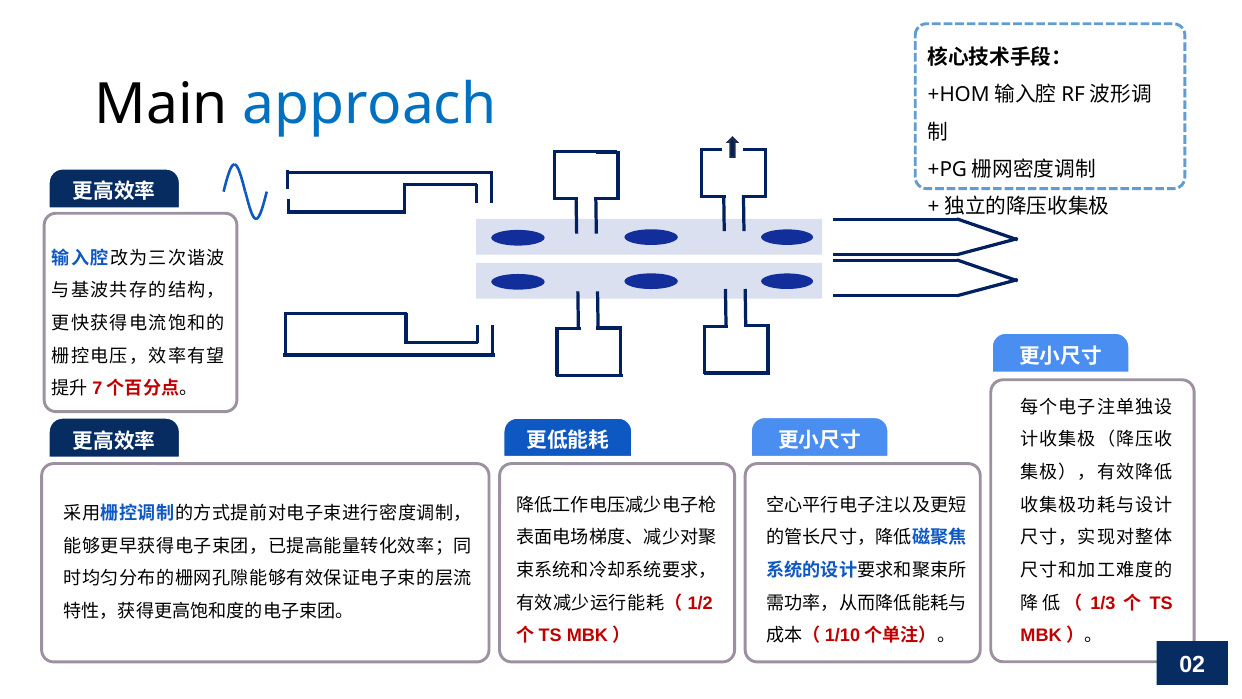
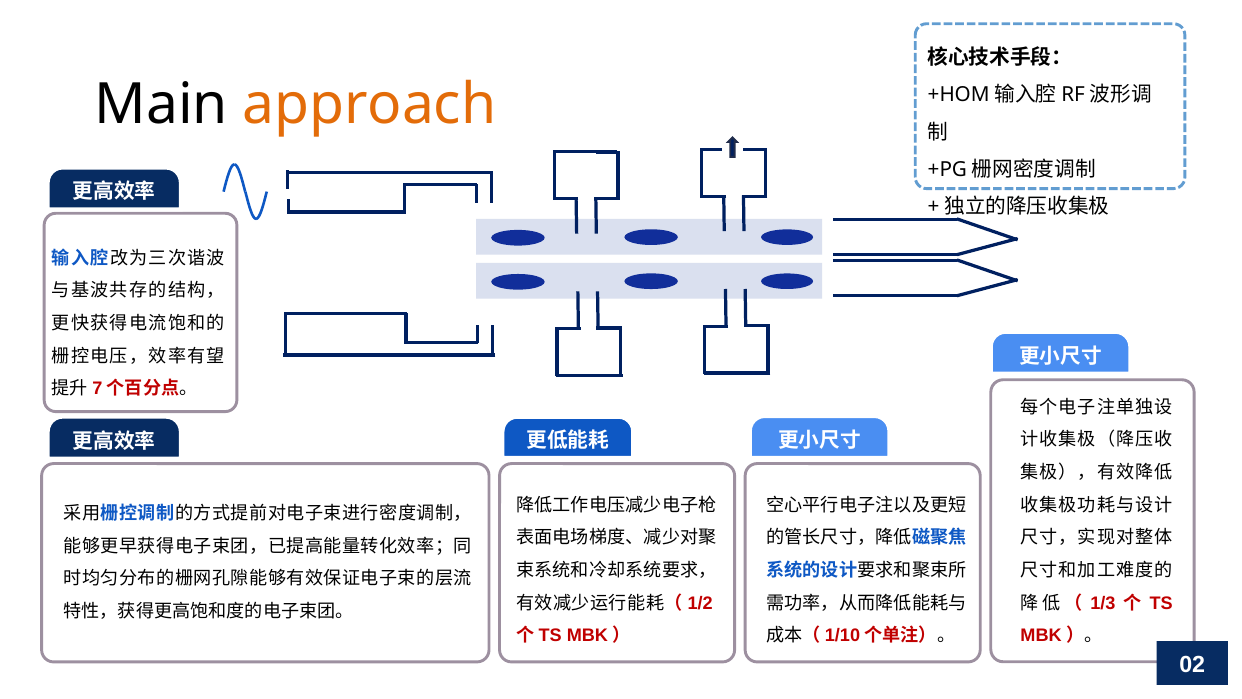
approach colour: blue -> orange (370, 104)
